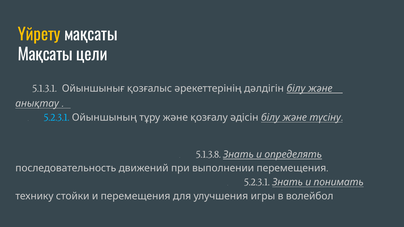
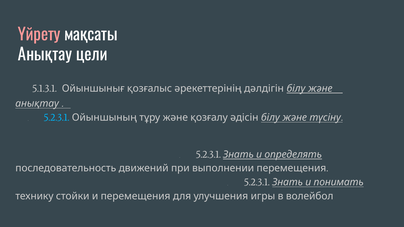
Үйрету colour: yellow -> pink (39, 35)
Мақсаты: Мақсаты -> Анықтау (45, 55)
5.1.3.8: 5.1.3.8 -> 5.2.3.1 (208, 155)
